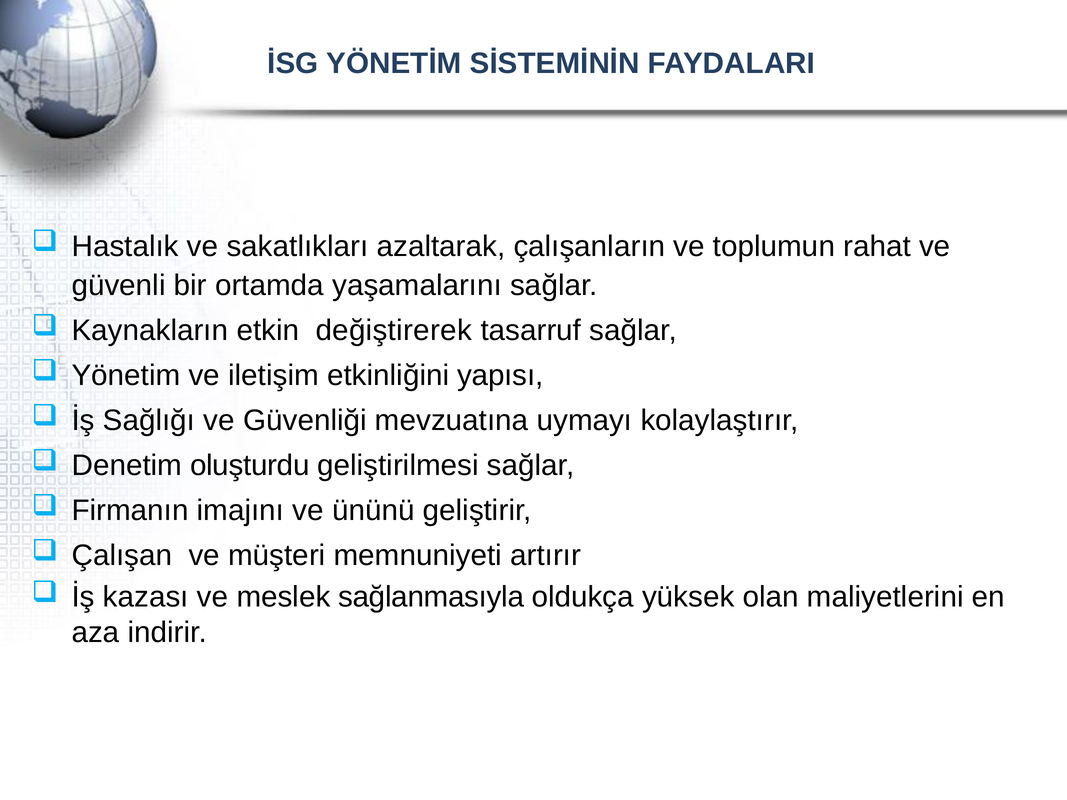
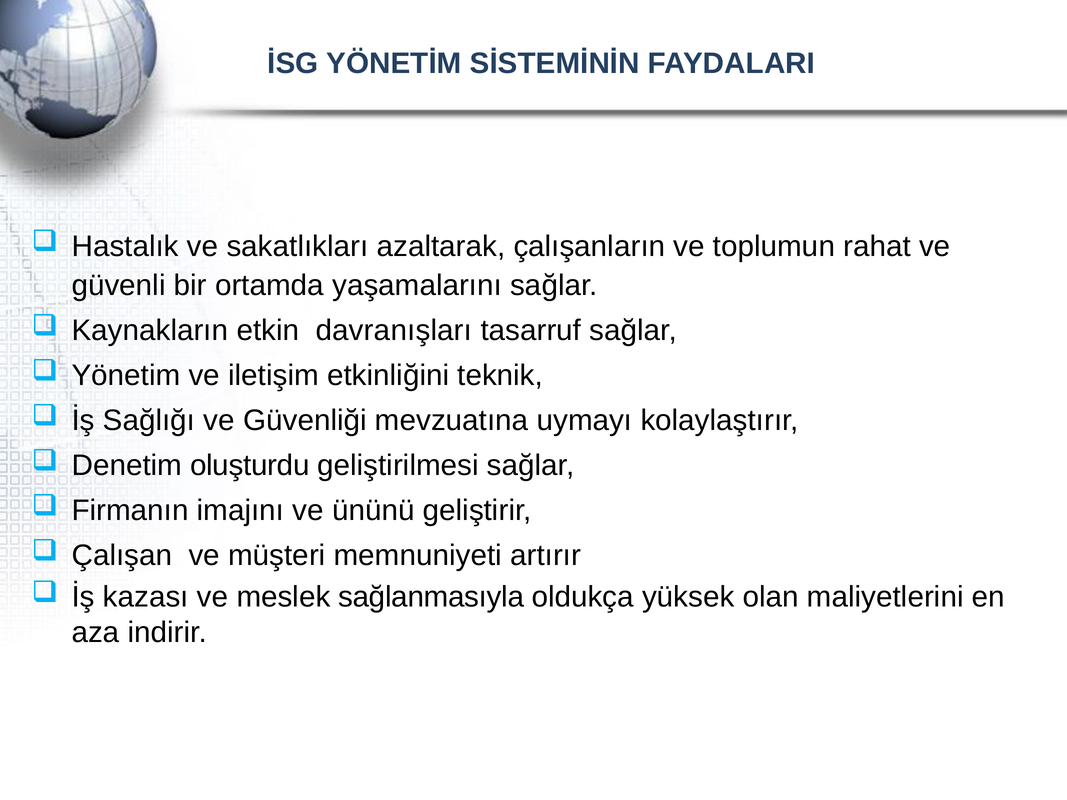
değiştirerek: değiştirerek -> davranışları (394, 331)
yapısı: yapısı -> teknik (500, 376)
